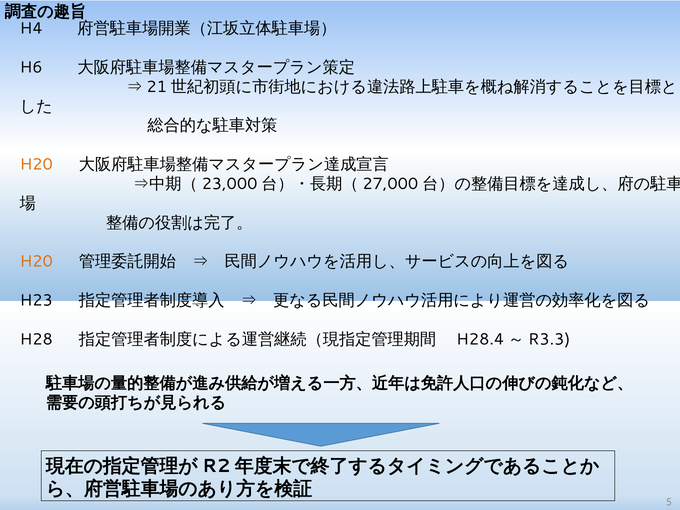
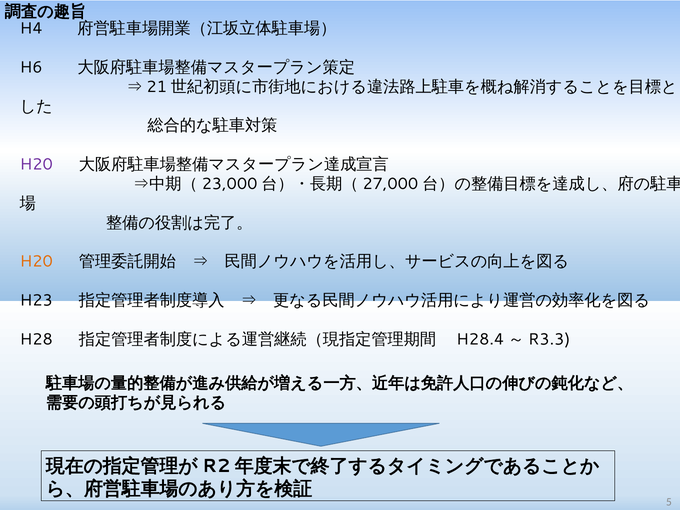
H20 colour: orange -> purple (36, 164)
